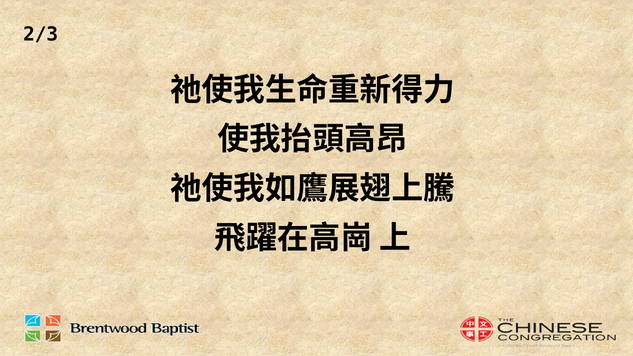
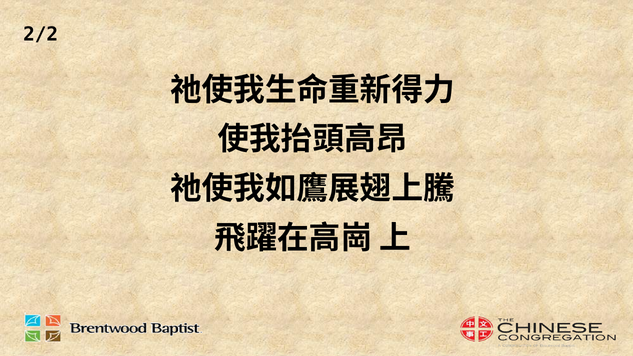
2/3: 2/3 -> 2/2 (41, 34)
